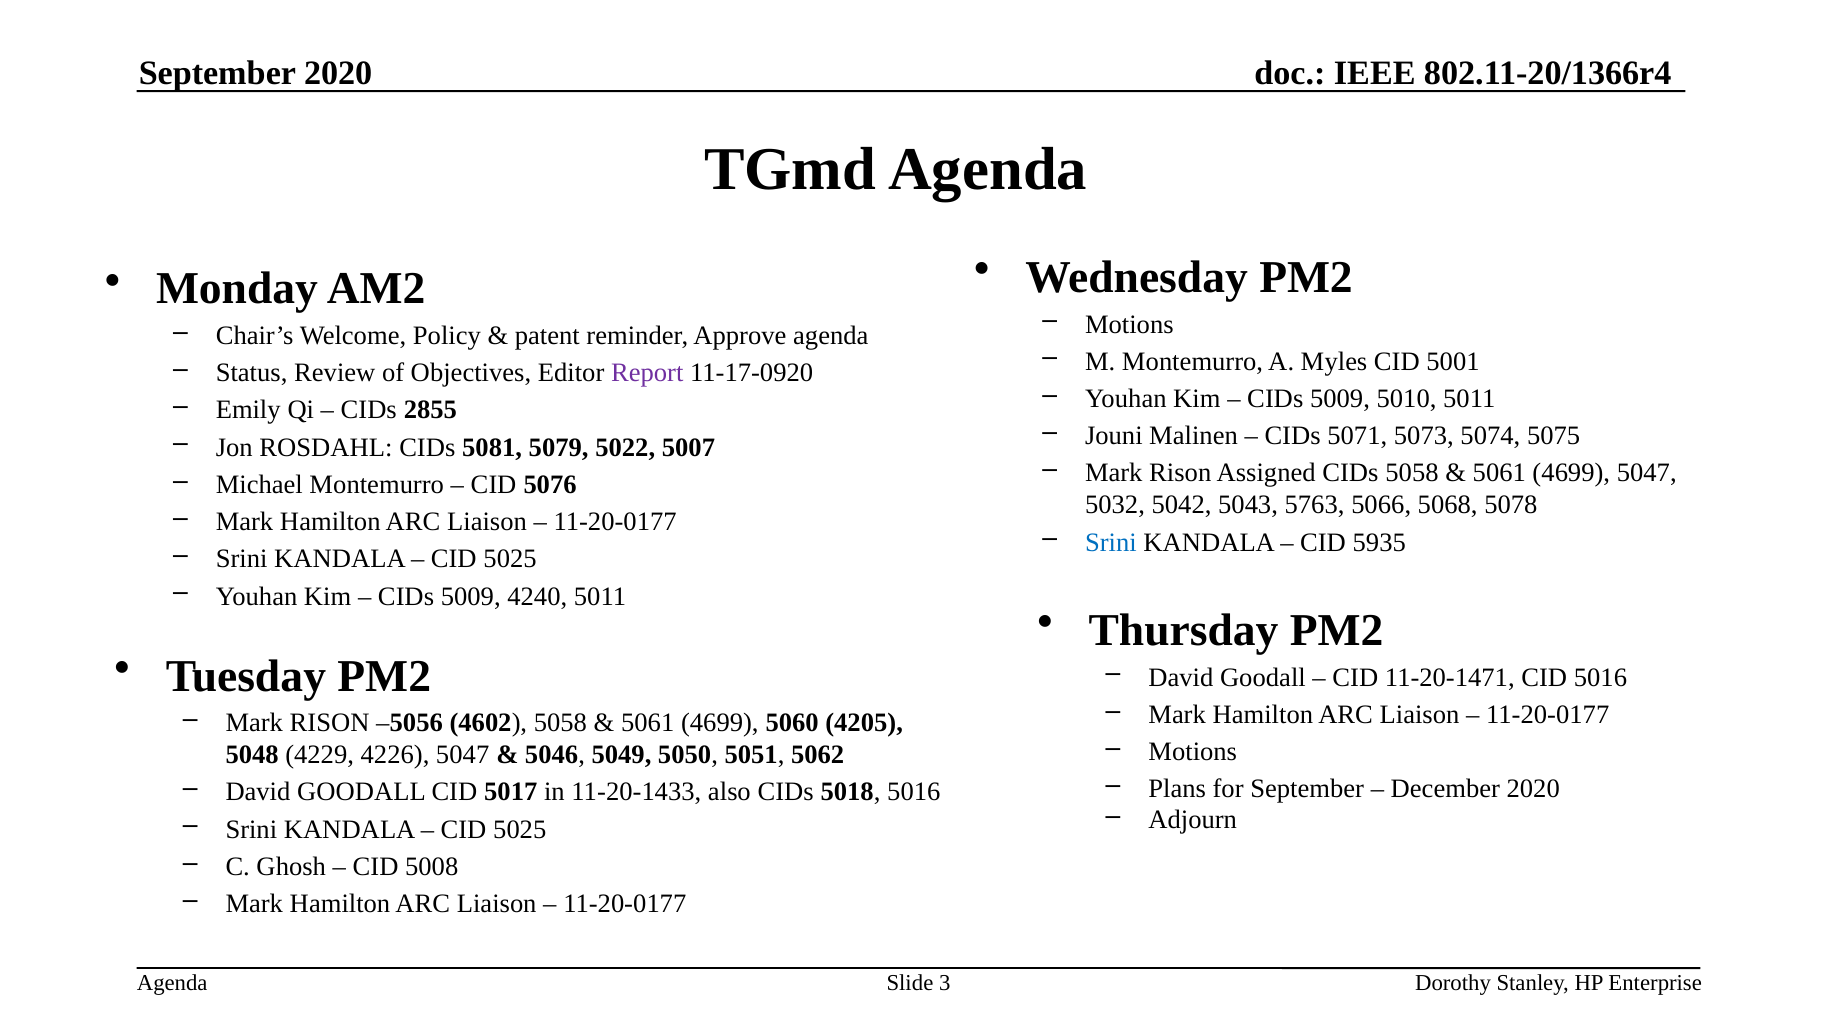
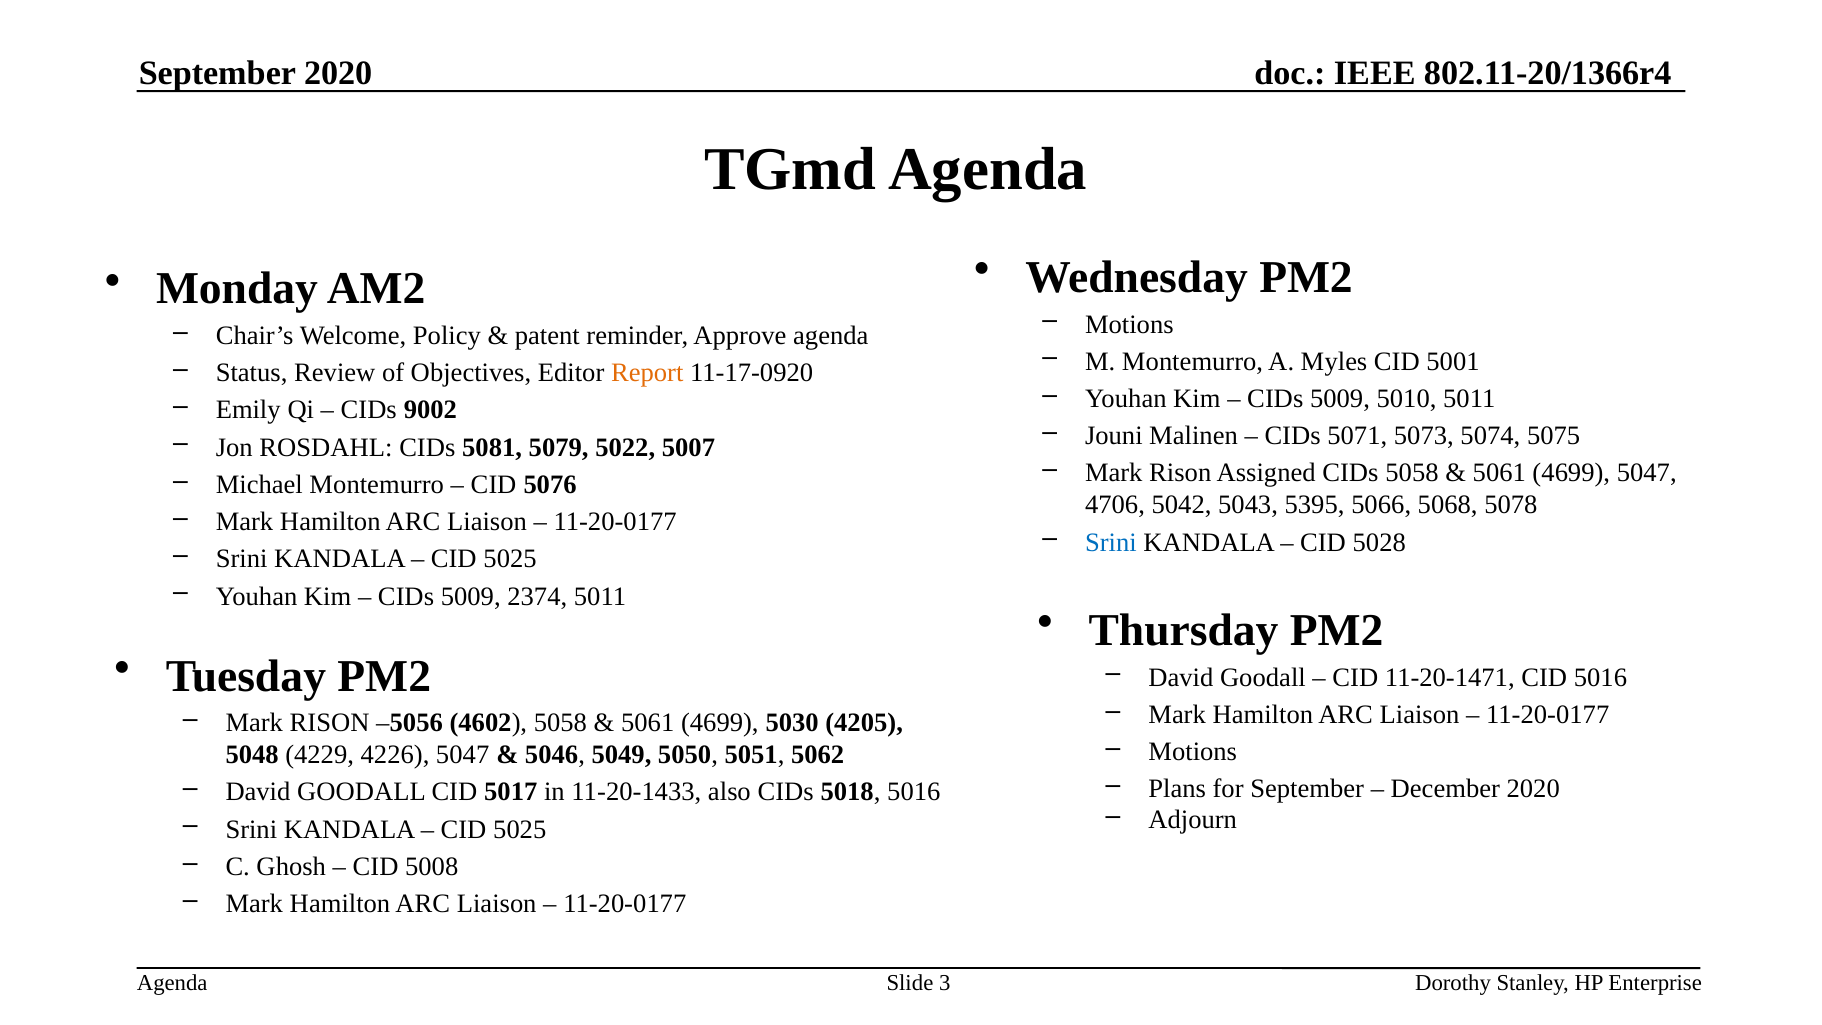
Report colour: purple -> orange (647, 373)
2855: 2855 -> 9002 (430, 410)
5032: 5032 -> 4706 (1115, 505)
5763: 5763 -> 5395 (1315, 505)
5935: 5935 -> 5028 (1379, 542)
4240: 4240 -> 2374 (537, 596)
5060: 5060 -> 5030 (792, 723)
